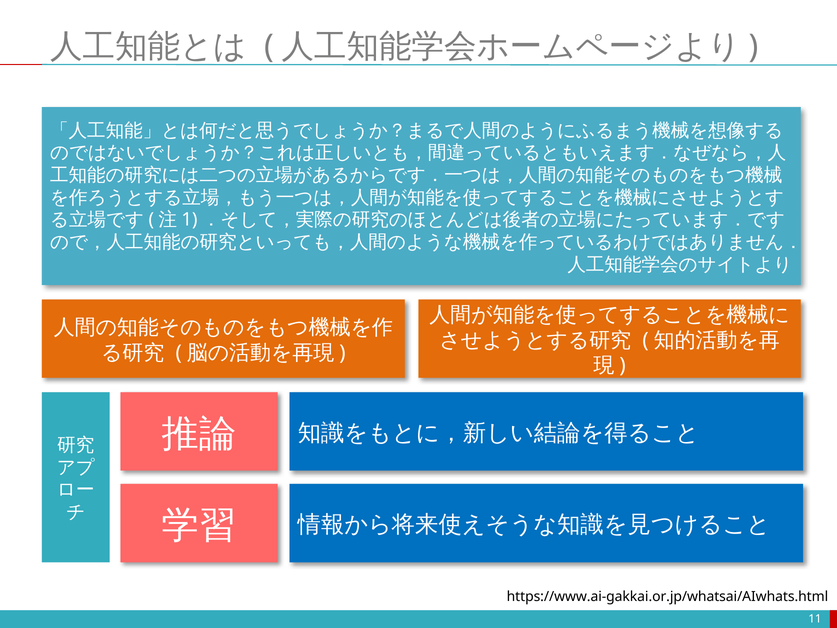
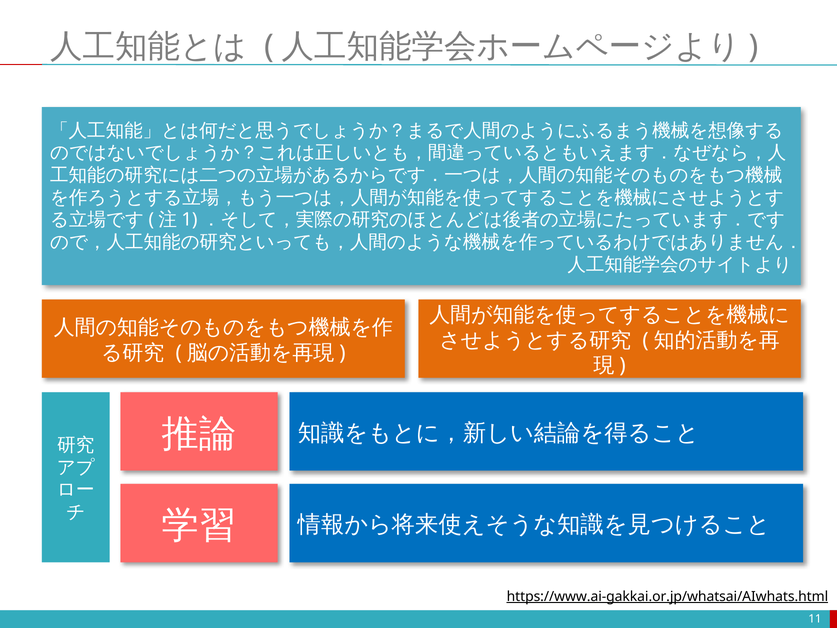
https://www.ai-gakkai.or.jp/whatsai/AIwhats.html underline: none -> present (667, 596)
